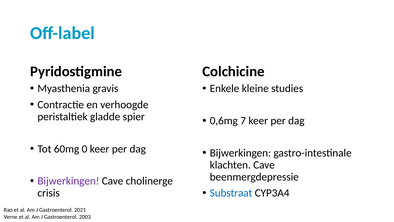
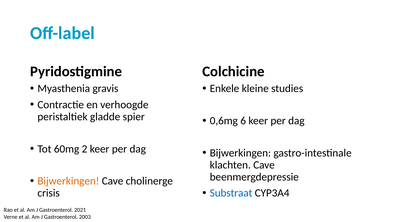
7: 7 -> 6 (243, 121)
0: 0 -> 2 (85, 149)
Bijwerkingen colour: purple -> orange (68, 181)
